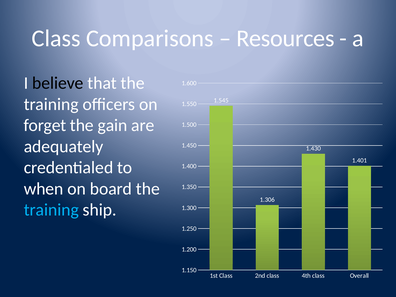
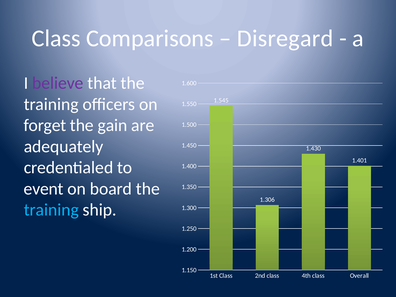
Resources: Resources -> Disregard (285, 38)
believe colour: black -> purple (58, 83)
when: when -> event (44, 189)
